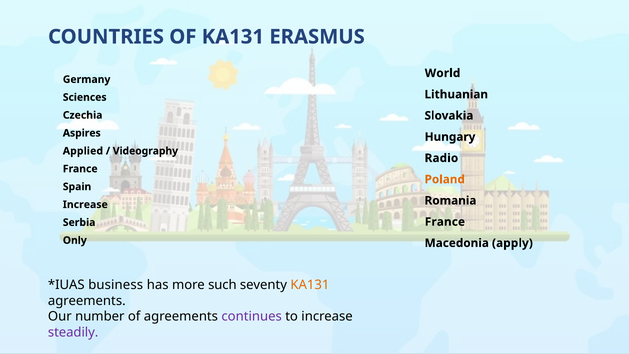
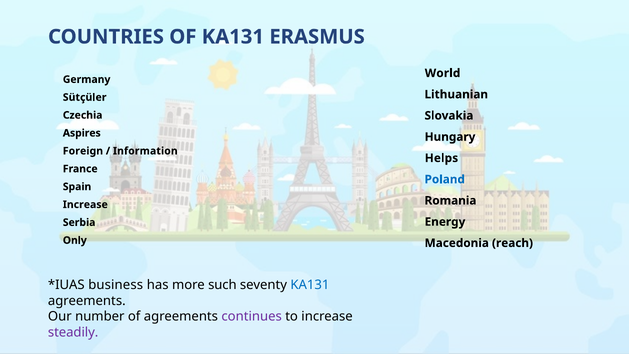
Sciences: Sciences -> Sütçüler (85, 97)
Applied: Applied -> Foreign (83, 151)
Videography: Videography -> Information (145, 151)
Radio: Radio -> Helps (441, 158)
Poland colour: orange -> blue (445, 179)
France: France -> Energy (445, 222)
apply: apply -> reach (512, 243)
KA131 colour: orange -> blue (310, 285)
